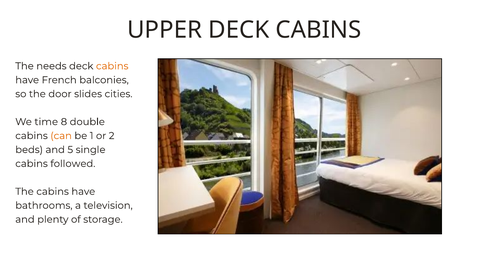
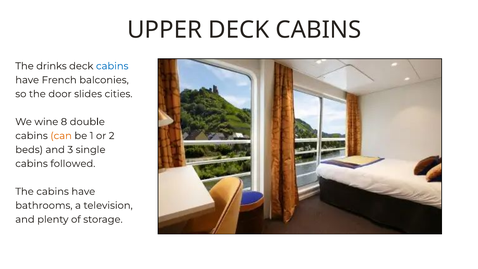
needs: needs -> drinks (51, 66)
cabins colour: orange -> blue (112, 66)
time: time -> wine (46, 122)
5: 5 -> 3 (70, 150)
